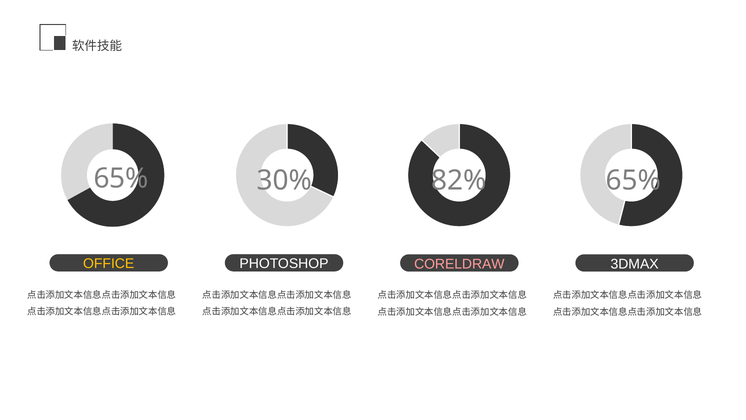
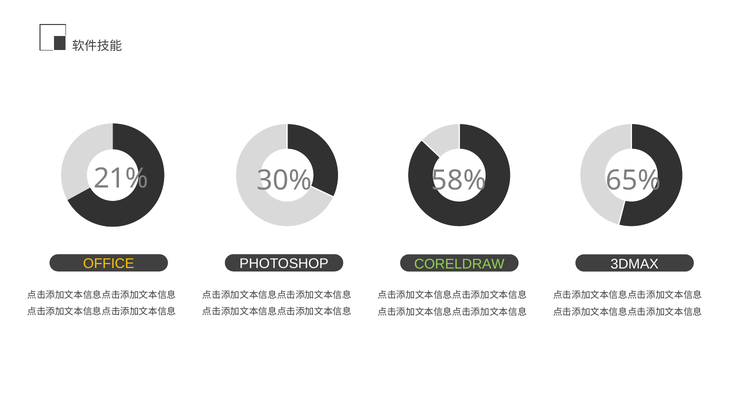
65%: 65% -> 21% (121, 178)
82%: 82% -> 58% (459, 180)
CORELDRAW colour: pink -> light green (459, 264)
